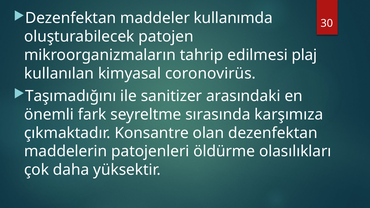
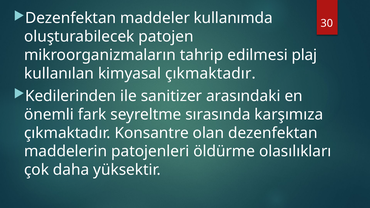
kimyasal coronovirüs: coronovirüs -> çıkmaktadır (210, 74)
Taşımadığını: Taşımadığını -> Kedilerinden (71, 96)
